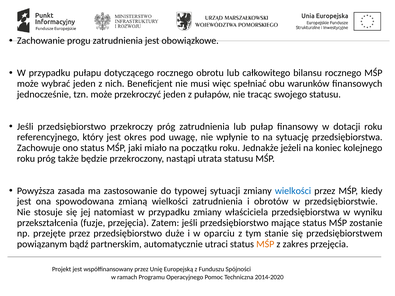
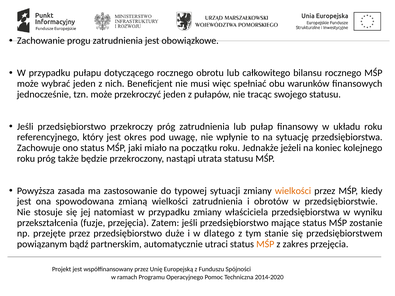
dotacji: dotacji -> układu (347, 127)
wielkości colour: blue -> orange (293, 191)
oparciu: oparciu -> dlatego (219, 234)
